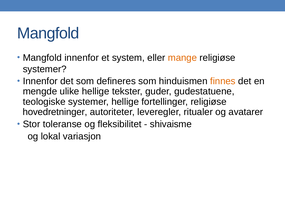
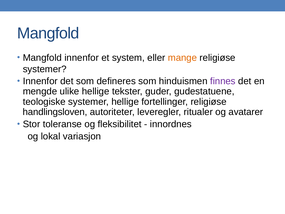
finnes colour: orange -> purple (223, 81)
hovedretninger: hovedretninger -> handlingsloven (55, 112)
shivaisme: shivaisme -> innordnes (171, 124)
